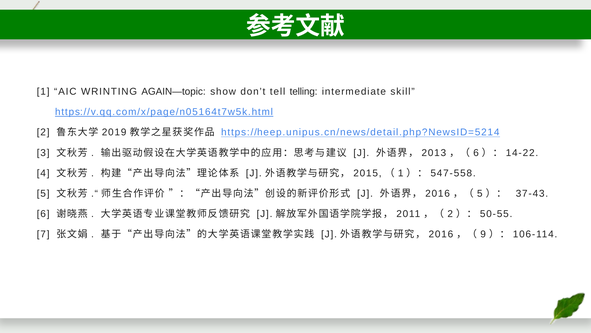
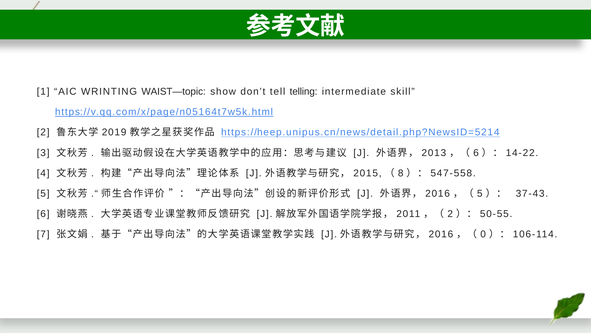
AGAIN—topic: AGAIN—topic -> WAIST—topic (174, 92)
1: 1 -> 8 (401, 173)
9: 9 -> 0 (483, 234)
